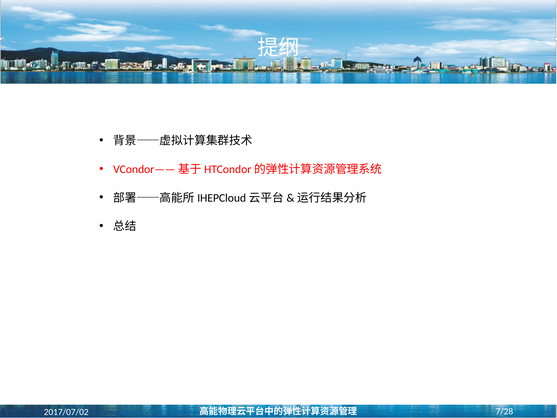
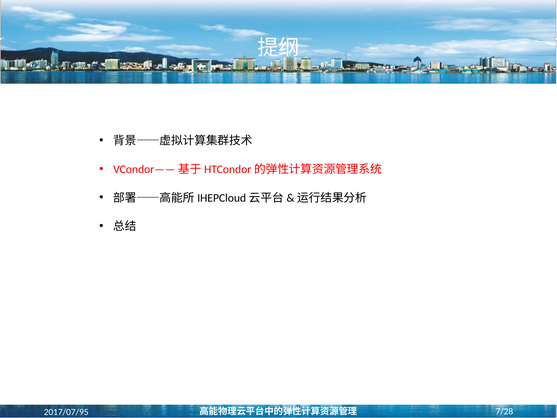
2017/07/02: 2017/07/02 -> 2017/07/95 (66, 412)
